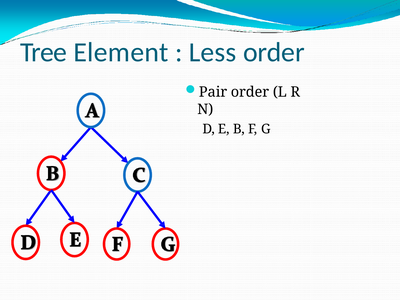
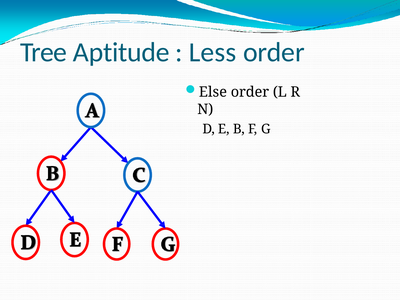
Element: Element -> Aptitude (121, 52)
Pair: Pair -> Else (213, 92)
